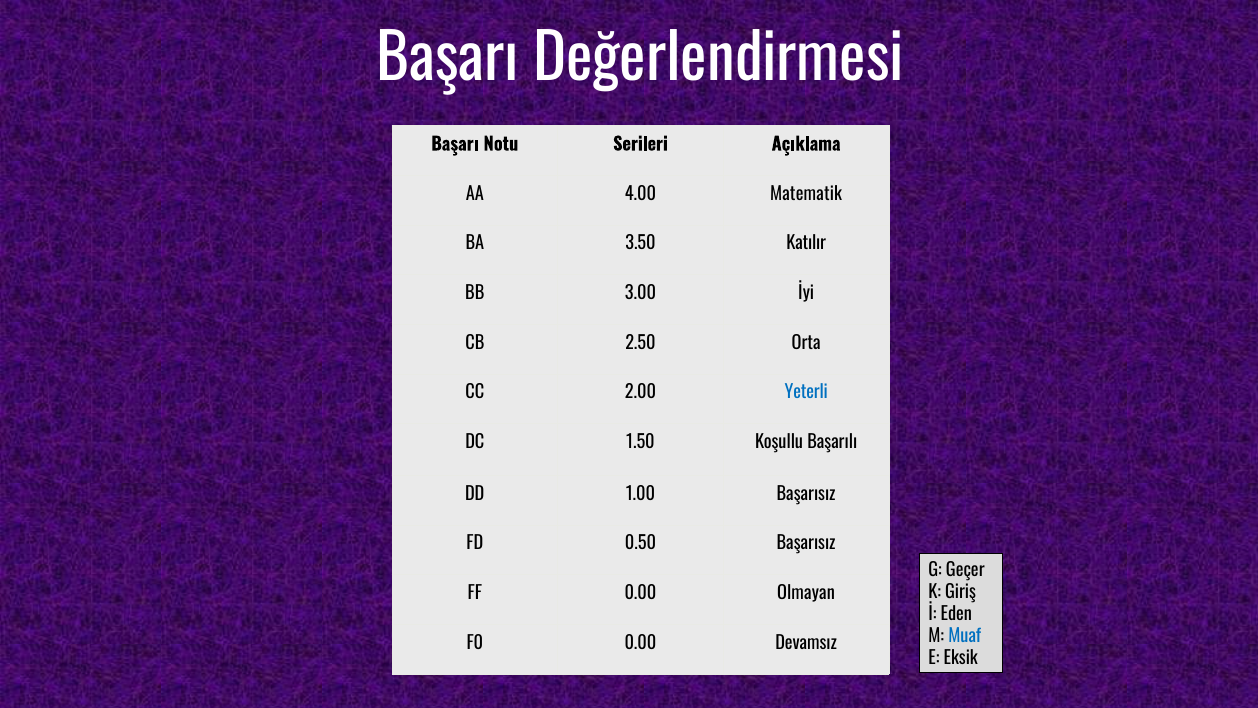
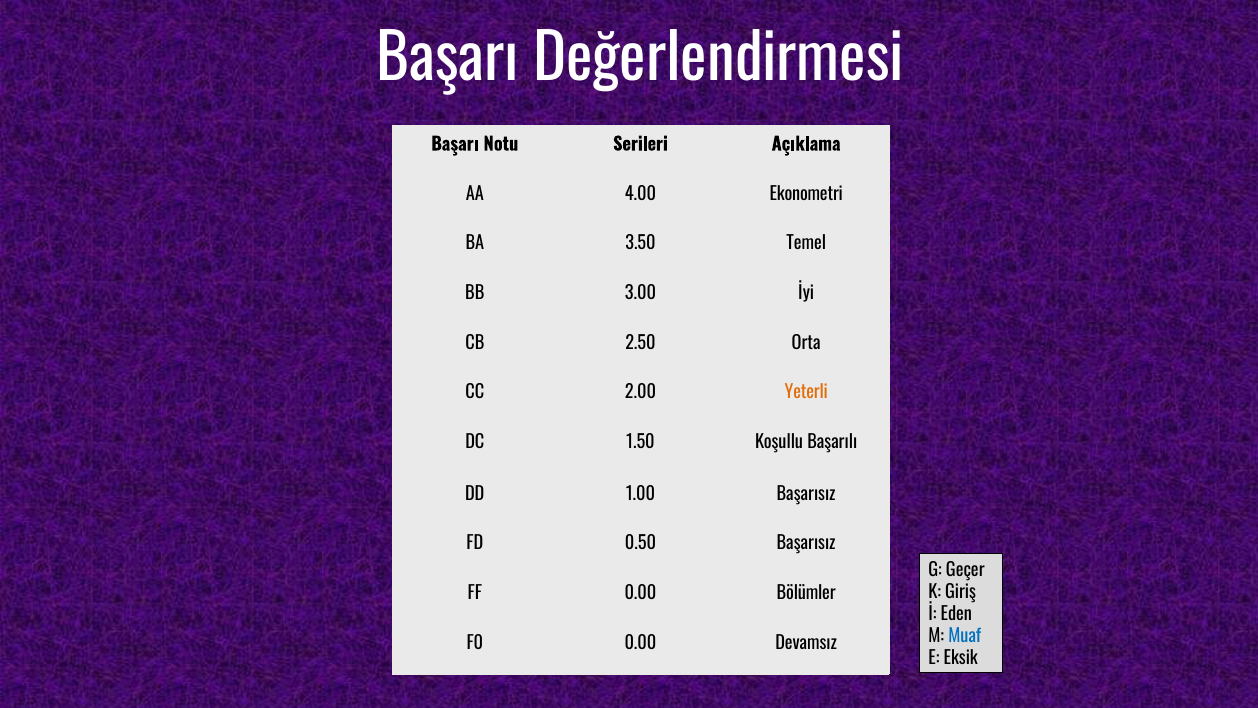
Matematik: Matematik -> Ekonometri (806, 194)
Katılır: Katılır -> Temel (806, 244)
Yeterli colour: blue -> orange (806, 393)
Olmayan: Olmayan -> Bölümler (806, 593)
